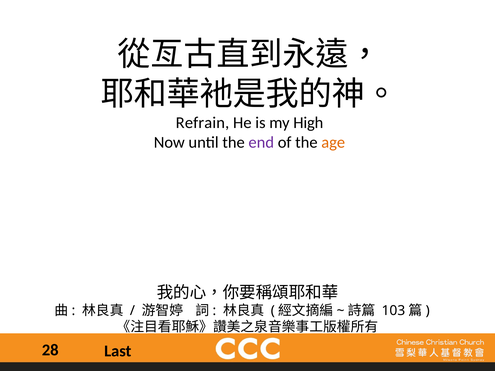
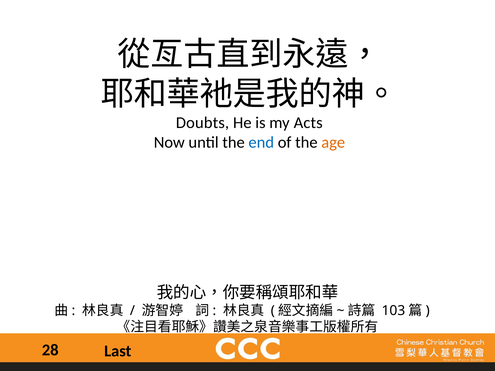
Refrain: Refrain -> Doubts (202, 123)
High: High -> Acts (308, 123)
end colour: purple -> blue (261, 143)
